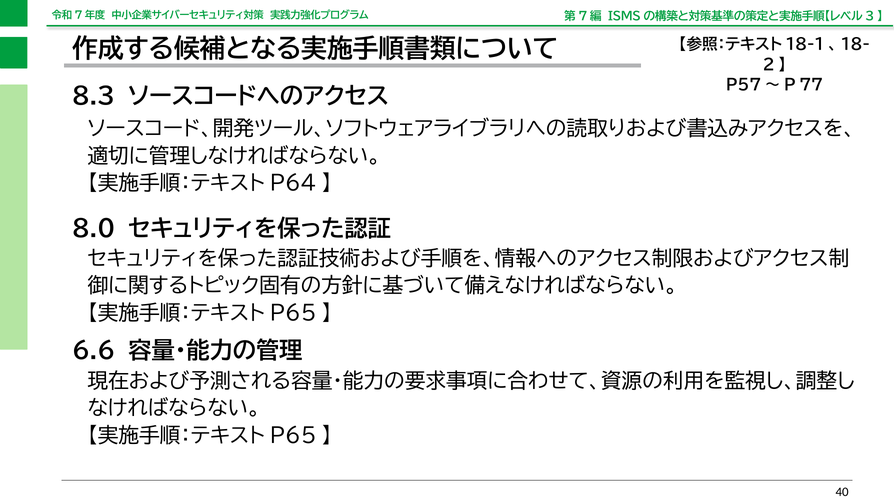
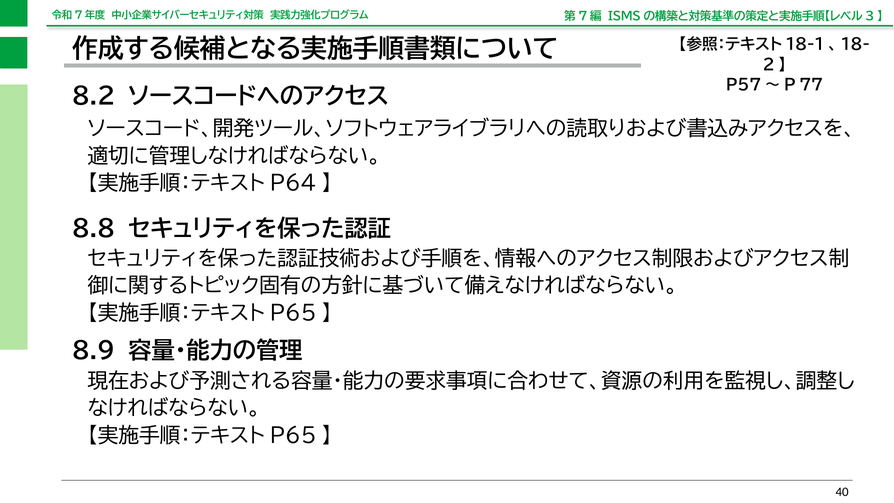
8.3: 8.3 -> 8.2 (94, 97)
8.0: 8.0 -> 8.8 (94, 229)
6.6: 6.6 -> 8.9 (94, 351)
